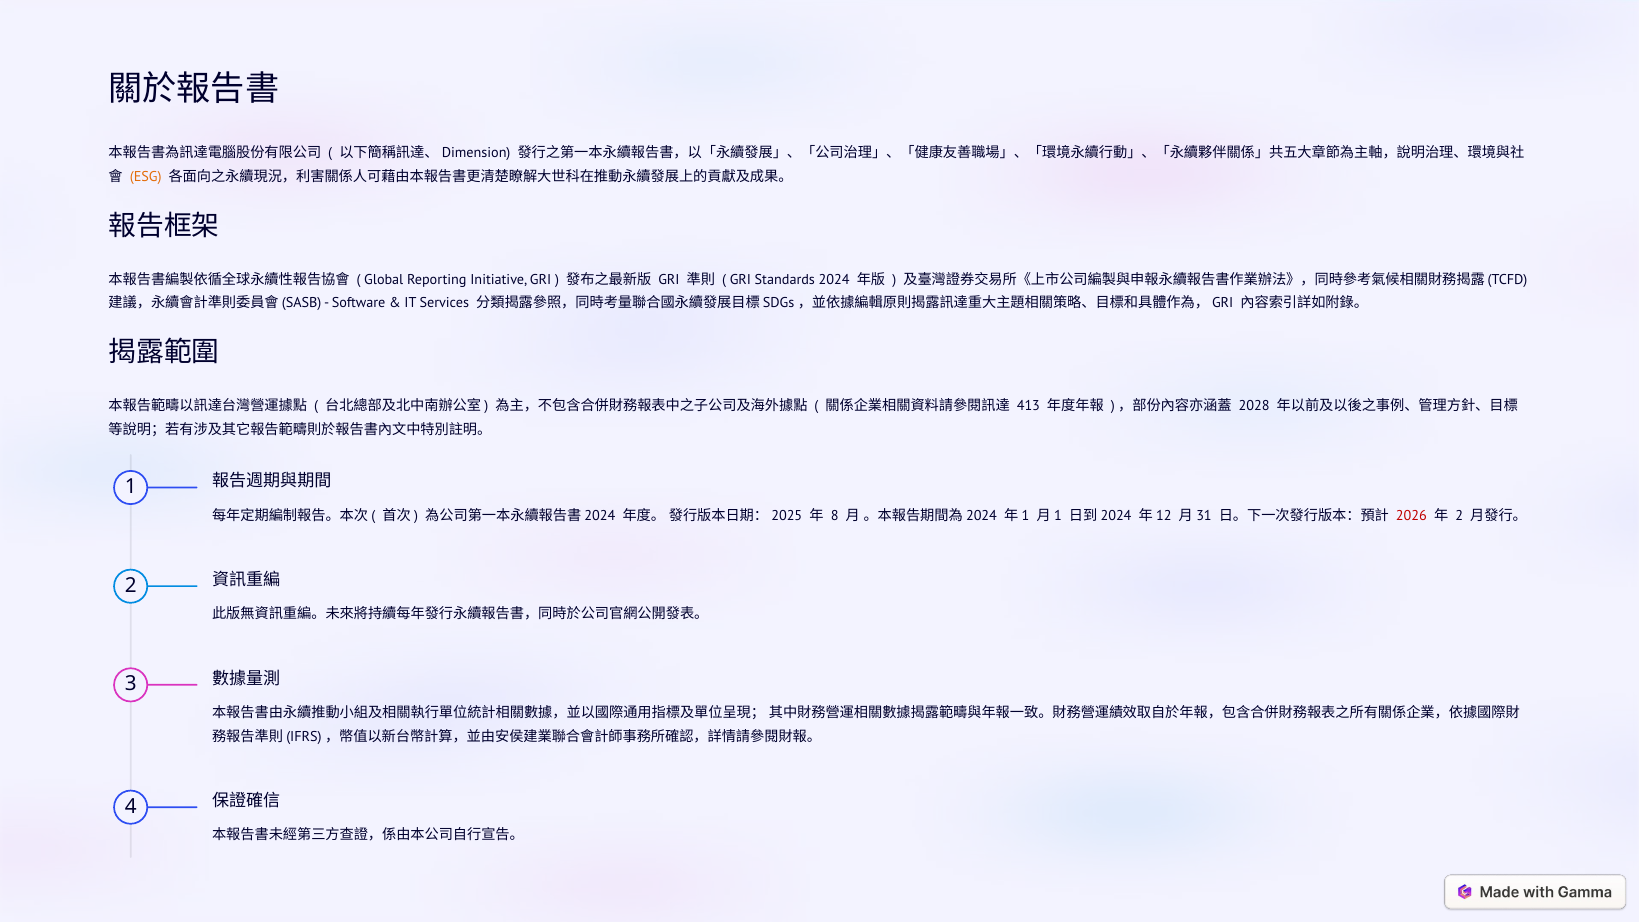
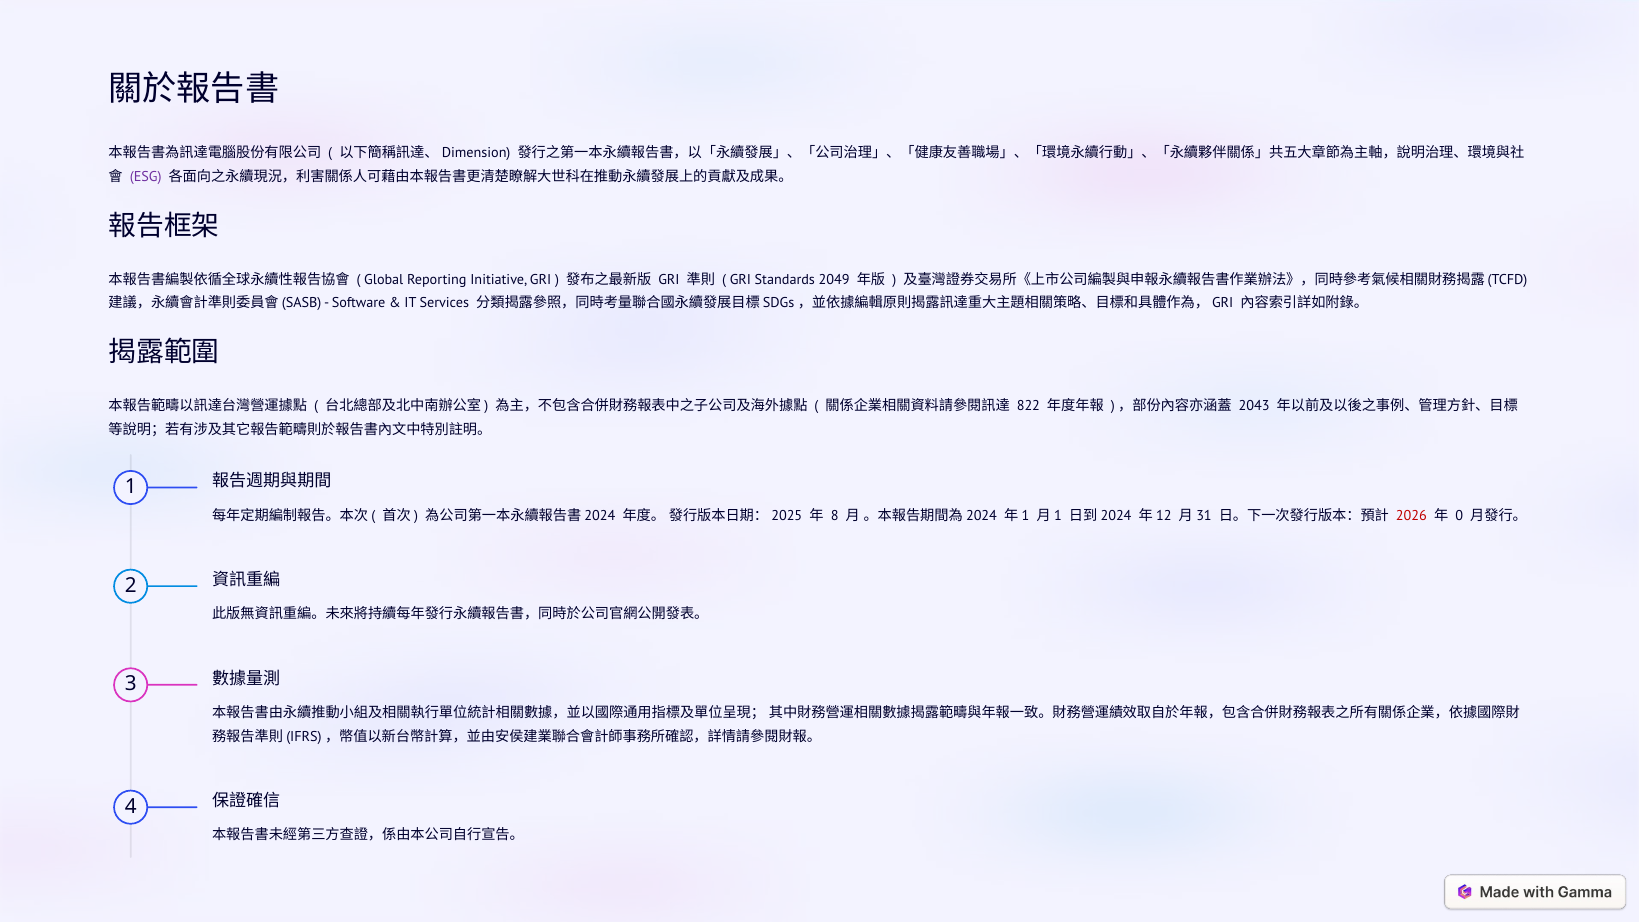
ESG colour: orange -> purple (146, 177)
2024: 2024 -> 2049 (834, 280)
413: 413 -> 822 (1028, 406)
2028: 2028 -> 2043 (1254, 406)
2: 2 -> 0 (1459, 516)
